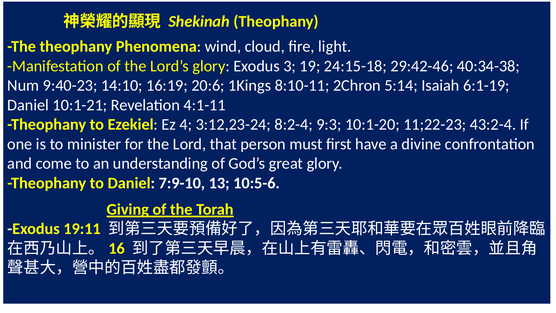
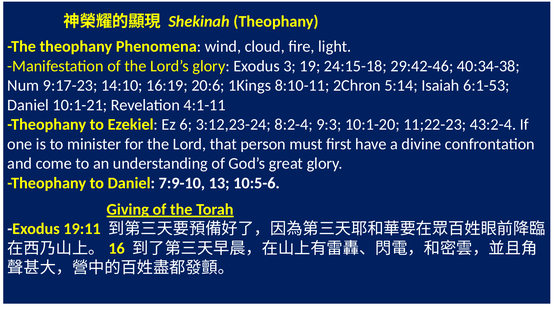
9:40-23: 9:40-23 -> 9:17-23 (70, 86)
6:1-19: 6:1-19 -> 6:1-53 (486, 86)
4: 4 -> 6 (186, 124)
